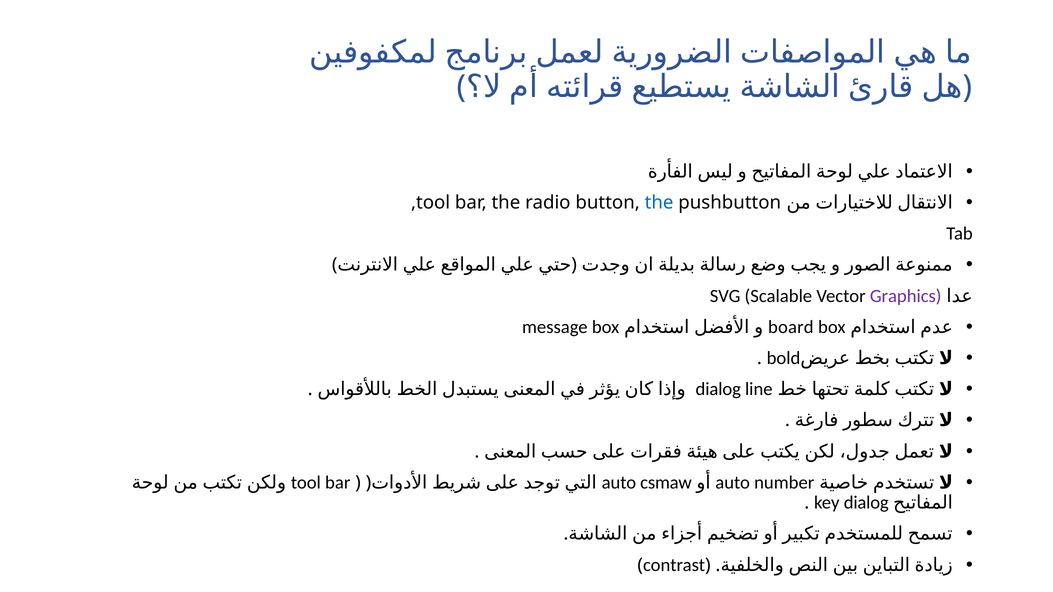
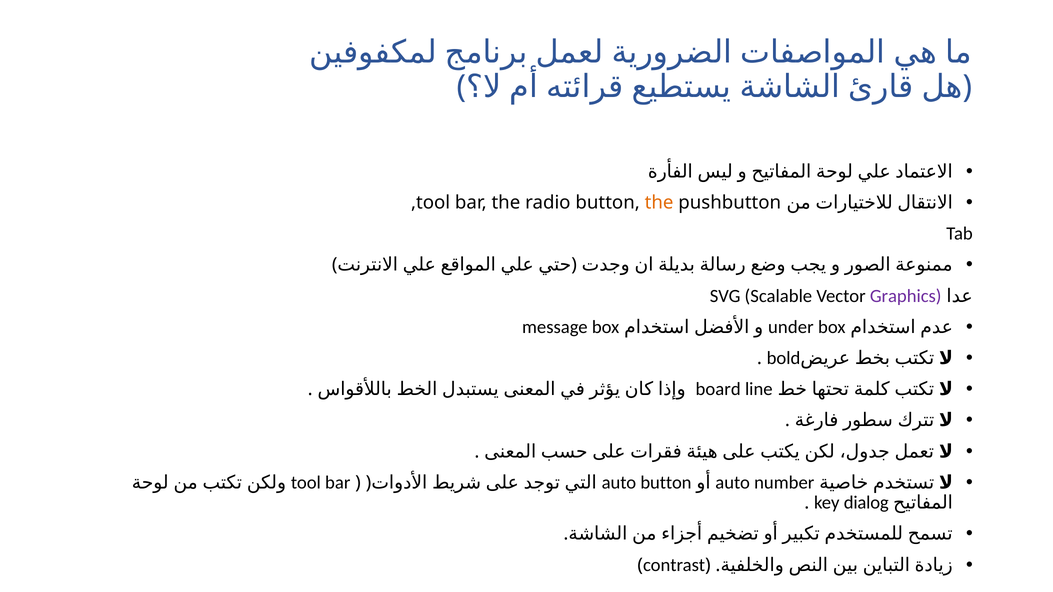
the colour: blue -> orange (659, 203)
board: board -> under (791, 327)
dialog: dialog -> board (718, 389)
auto csmaw: csmaw -> button (666, 483)
